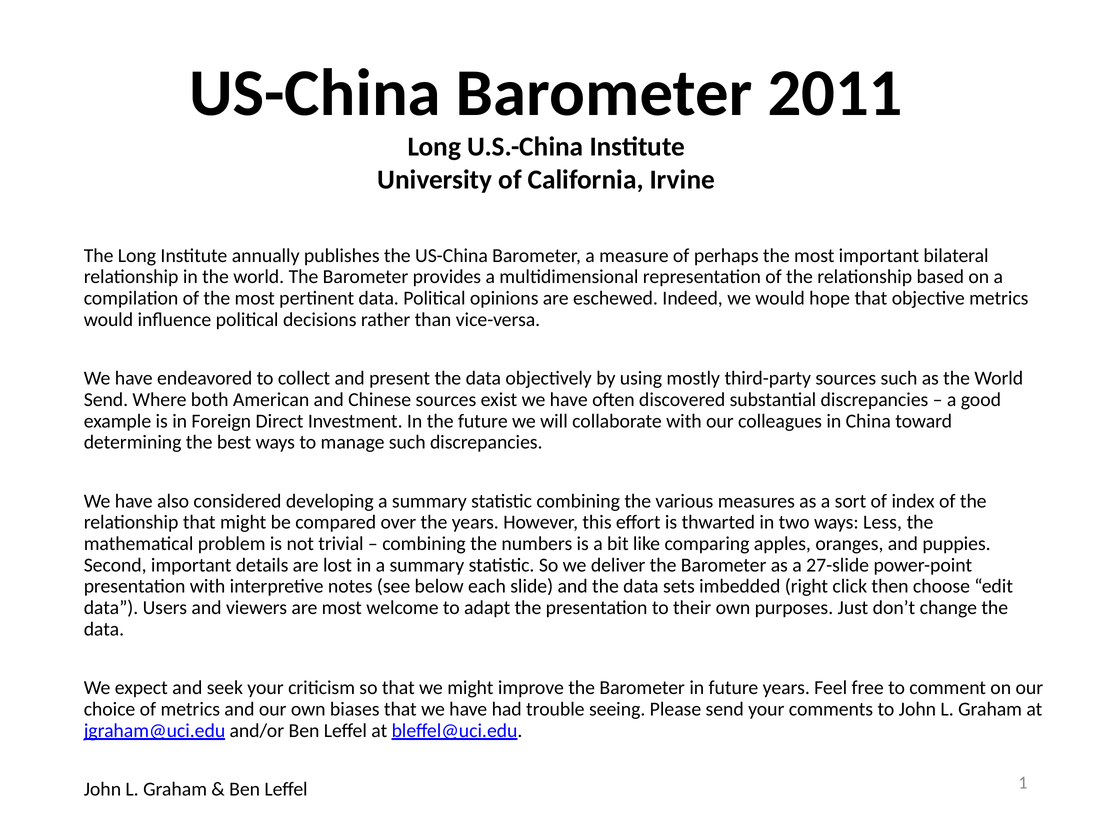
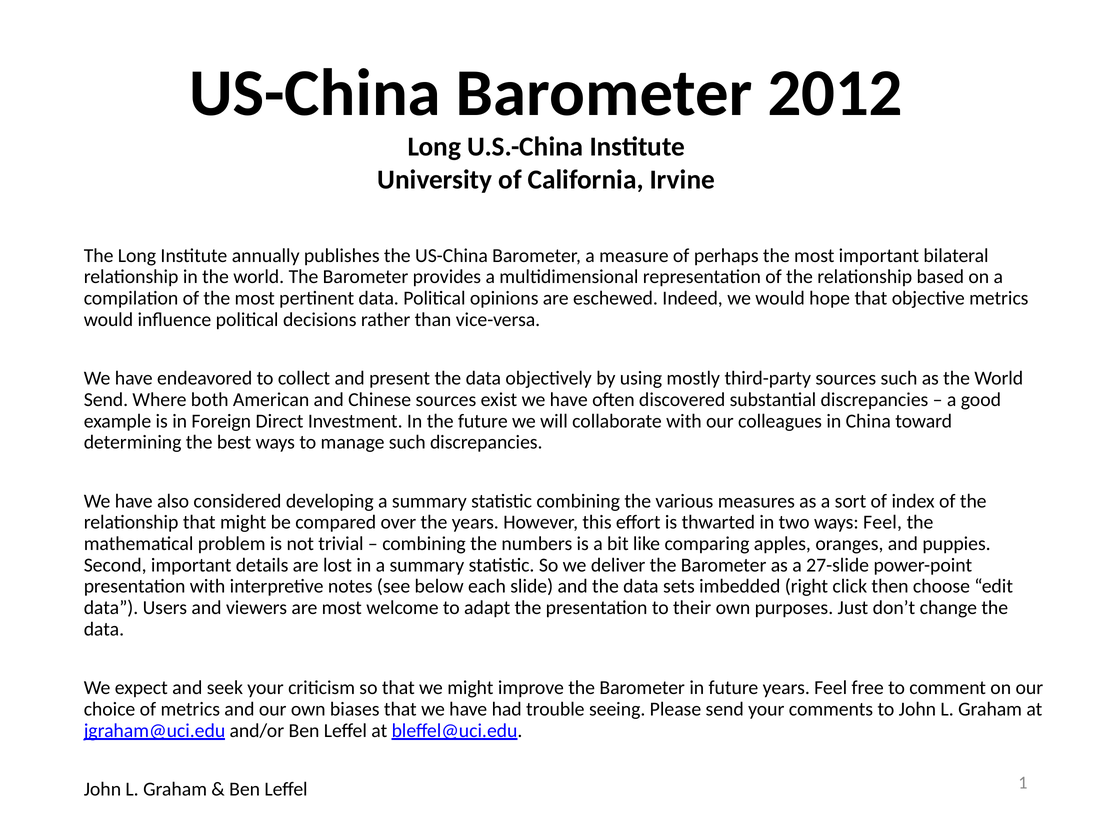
2011: 2011 -> 2012 (835, 93)
ways Less: Less -> Feel (883, 522)
